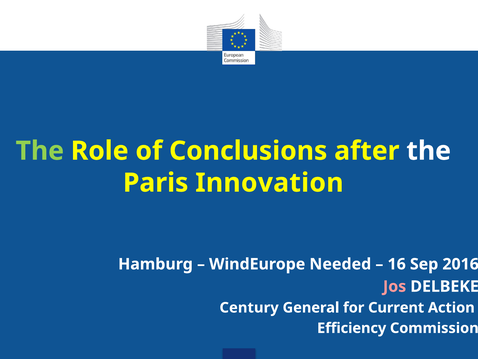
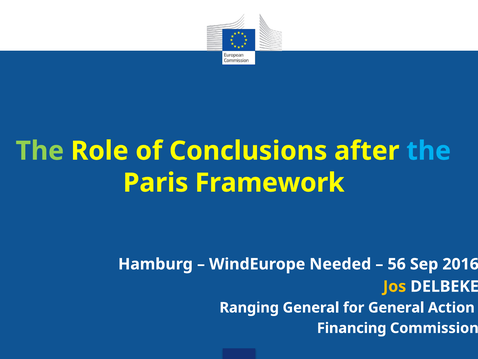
the colour: white -> light blue (429, 151)
Innovation: Innovation -> Framework (270, 183)
16: 16 -> 56 (397, 264)
Jos colour: pink -> yellow (395, 286)
Century: Century -> Ranging (249, 307)
for Current: Current -> General (396, 307)
Efficiency: Efficiency -> Financing (352, 328)
